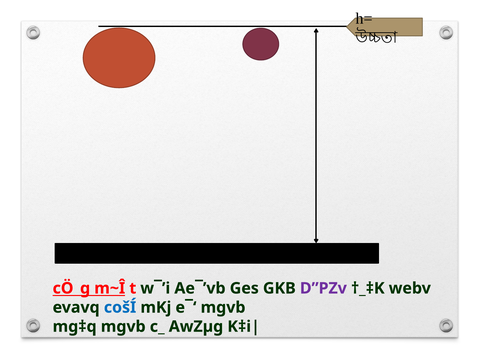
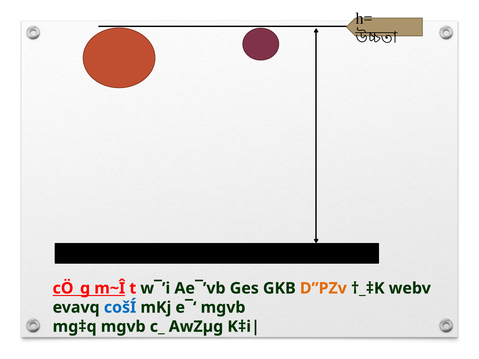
D”PZv colour: purple -> orange (323, 288)
